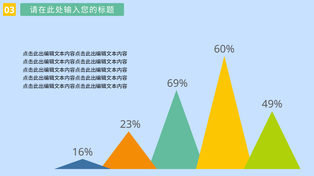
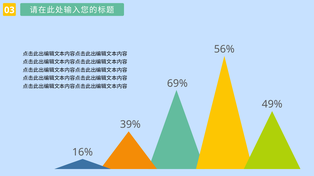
60%: 60% -> 56% (224, 49)
23%: 23% -> 39% (130, 125)
